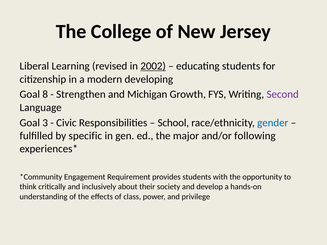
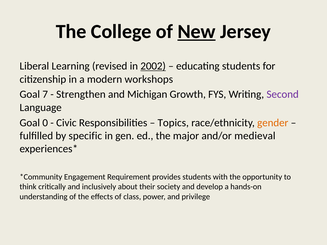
New underline: none -> present (197, 32)
developing: developing -> workshops (149, 79)
8: 8 -> 7 (45, 95)
3: 3 -> 0 (45, 123)
School: School -> Topics (173, 123)
gender colour: blue -> orange (273, 123)
following: following -> medieval (255, 136)
